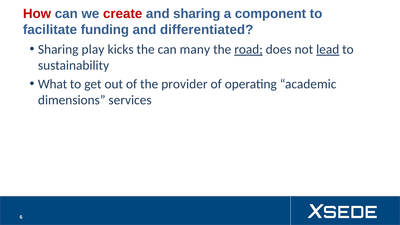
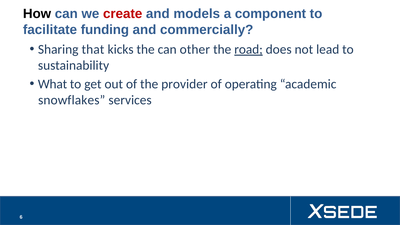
How colour: red -> black (37, 14)
and sharing: sharing -> models (197, 14)
differentiated: differentiated -> commercially (207, 30)
play: play -> that (93, 49)
many: many -> other (195, 49)
lead underline: present -> none (328, 49)
dimensions: dimensions -> snowflakes (72, 100)
